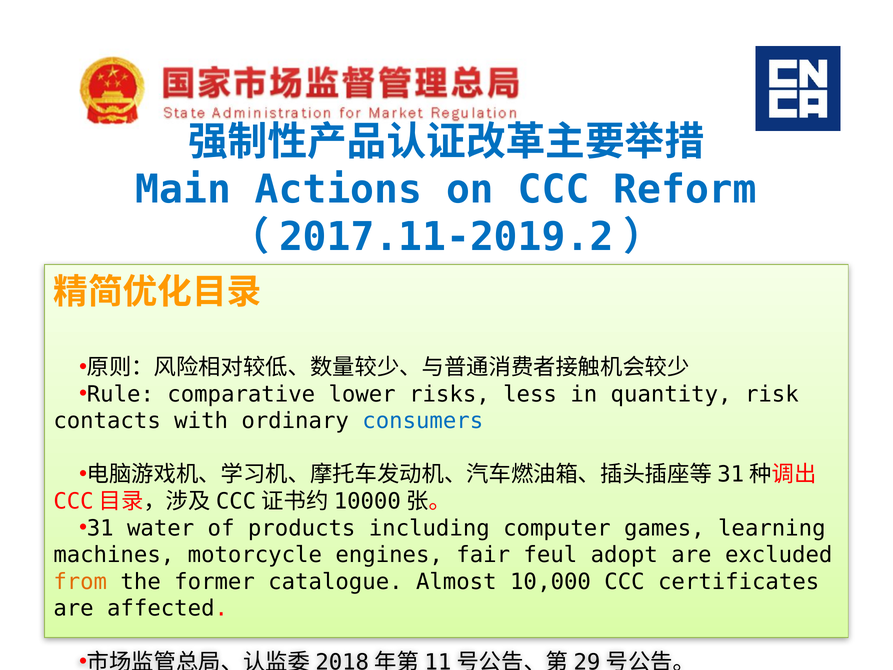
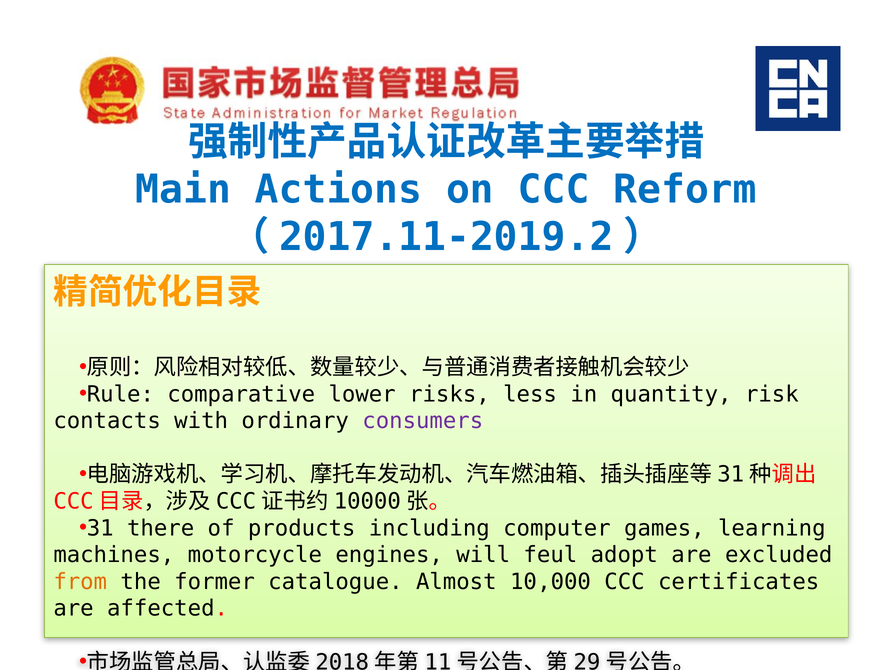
consumers colour: blue -> purple (423, 421)
water: water -> there (161, 528)
fair: fair -> will (483, 555)
